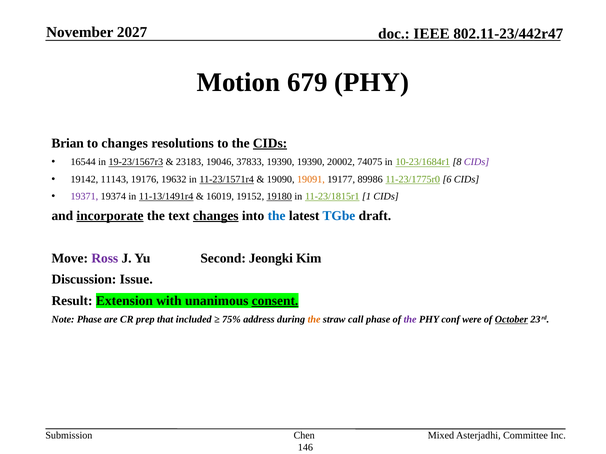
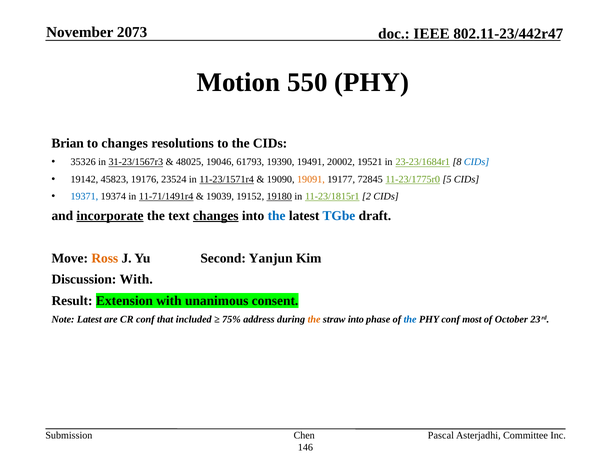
2027: 2027 -> 2073 (132, 32)
679: 679 -> 550 (307, 83)
CIDs underline: present -> none (270, 143)
16544: 16544 -> 35326 (83, 162)
19-23/1567r3: 19-23/1567r3 -> 31-23/1567r3 (136, 162)
23183: 23183 -> 48025 (190, 162)
37833: 37833 -> 61793 (250, 162)
19390 19390: 19390 -> 19491 (311, 162)
74075: 74075 -> 19521 (370, 162)
10-23/1684r1: 10-23/1684r1 -> 23-23/1684r1 (423, 162)
CIDs colour: purple -> blue (477, 162)
11143: 11143 -> 45823 (115, 179)
19632: 19632 -> 23524 (174, 179)
89986: 89986 -> 72845 (370, 179)
6: 6 -> 5 (447, 179)
19371 colour: purple -> blue (84, 197)
11-13/1491r4: 11-13/1491r4 -> 11-71/1491r4 (166, 197)
16019: 16019 -> 19039 (220, 197)
1: 1 -> 2 (367, 197)
Ross colour: purple -> orange (105, 259)
Jeongki: Jeongki -> Yanjun (271, 259)
Discussion Issue: Issue -> With (136, 280)
consent underline: present -> none (275, 301)
Note Phase: Phase -> Latest (89, 320)
CR prep: prep -> conf (145, 320)
straw call: call -> into (356, 320)
the colour: purple -> blue (410, 320)
were: were -> most (472, 320)
October underline: present -> none (511, 320)
Mixed: Mixed -> Pascal (441, 436)
